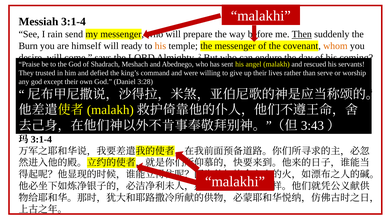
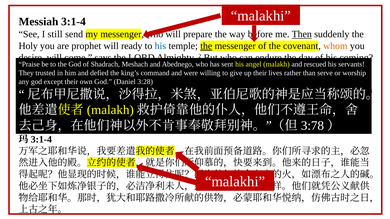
rain: rain -> still (55, 34)
Burn: Burn -> Holy (28, 46)
himself: himself -> prophet (86, 46)
his colour: orange -> blue (160, 46)
the underline: none -> present (206, 46)
3:43: 3:43 -> 3:78 (312, 126)
